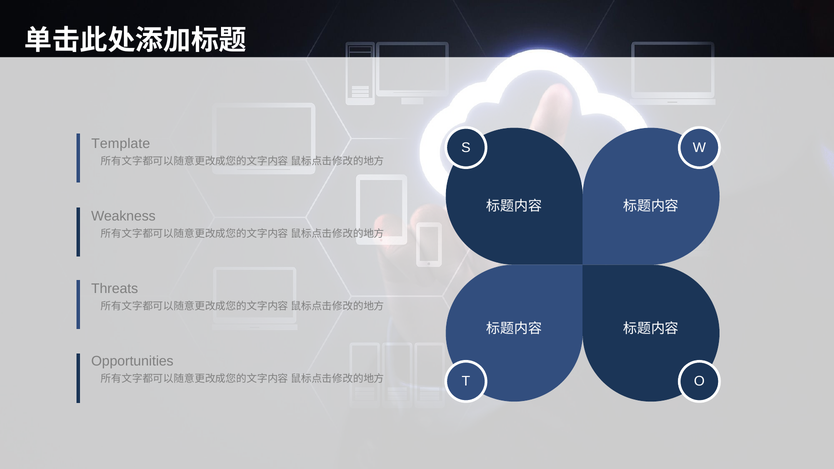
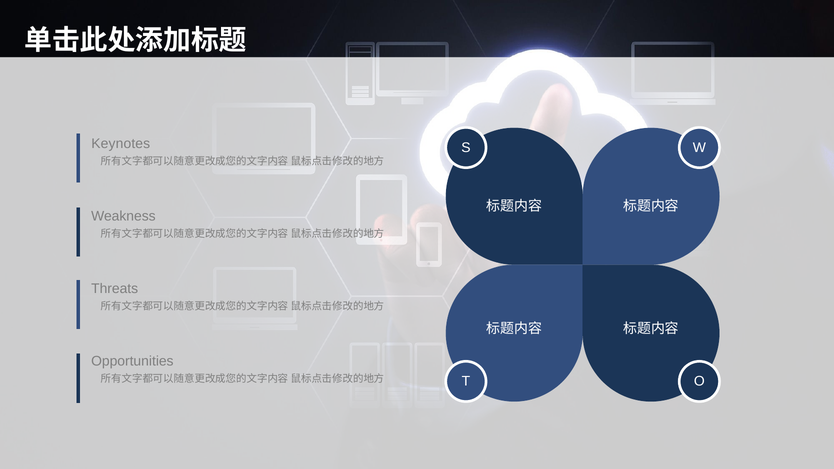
Template: Template -> Keynotes (121, 144)
